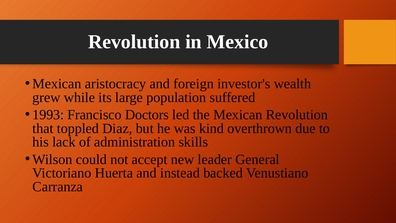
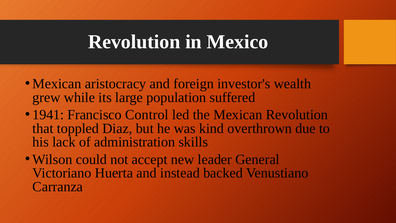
1993: 1993 -> 1941 (48, 115)
Doctors: Doctors -> Control (147, 115)
